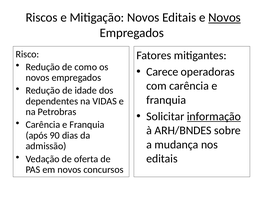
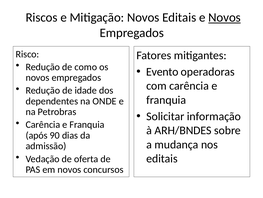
Carece: Carece -> Evento (162, 72)
VIDAS: VIDAS -> ONDE (105, 101)
informação underline: present -> none (214, 116)
